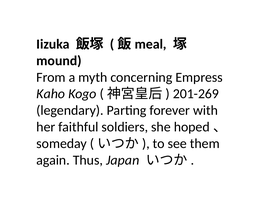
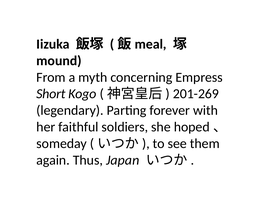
Kaho: Kaho -> Short (51, 94)
